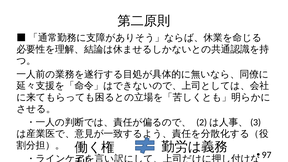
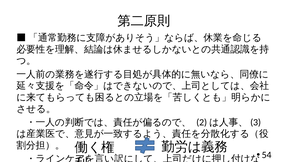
97: 97 -> 54 (267, 155)
